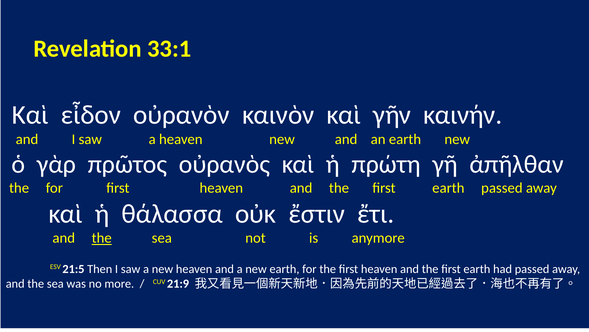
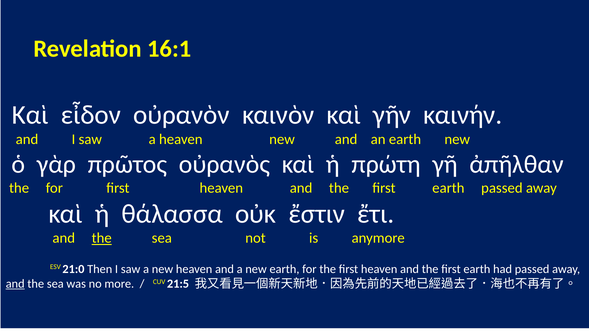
33:1: 33:1 -> 16:1 (169, 49)
21:5: 21:5 -> 21:0 (73, 269)
and underline: none -> present (15, 284)
21:9: 21:9 -> 21:5 (178, 284)
